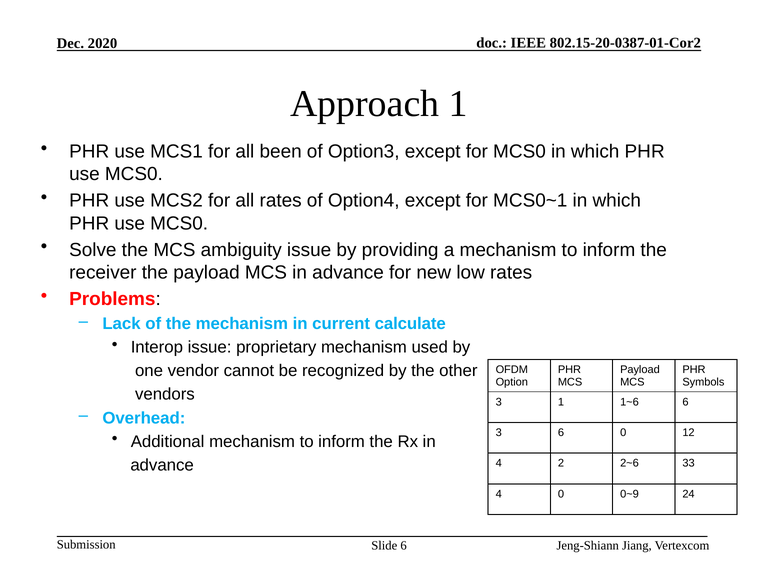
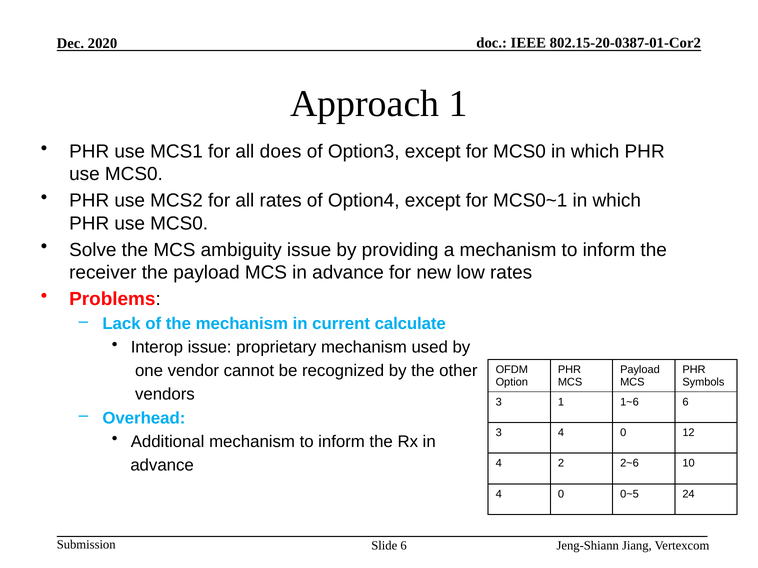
been: been -> does (281, 152)
3 6: 6 -> 4 (561, 433)
33: 33 -> 10 (689, 464)
0~9: 0~9 -> 0~5 (629, 494)
